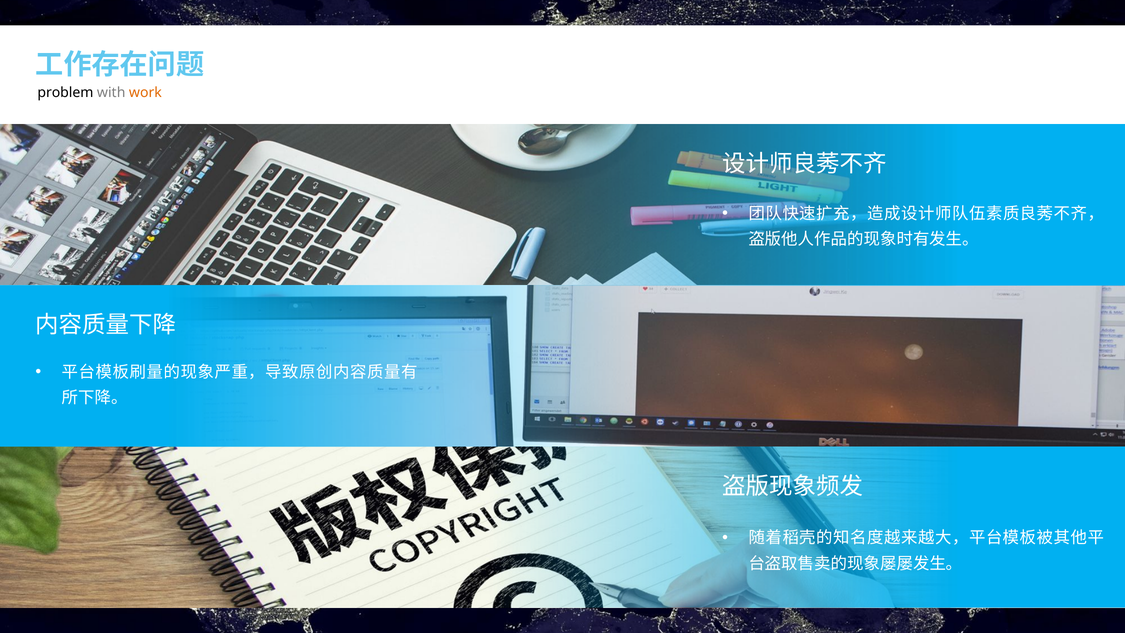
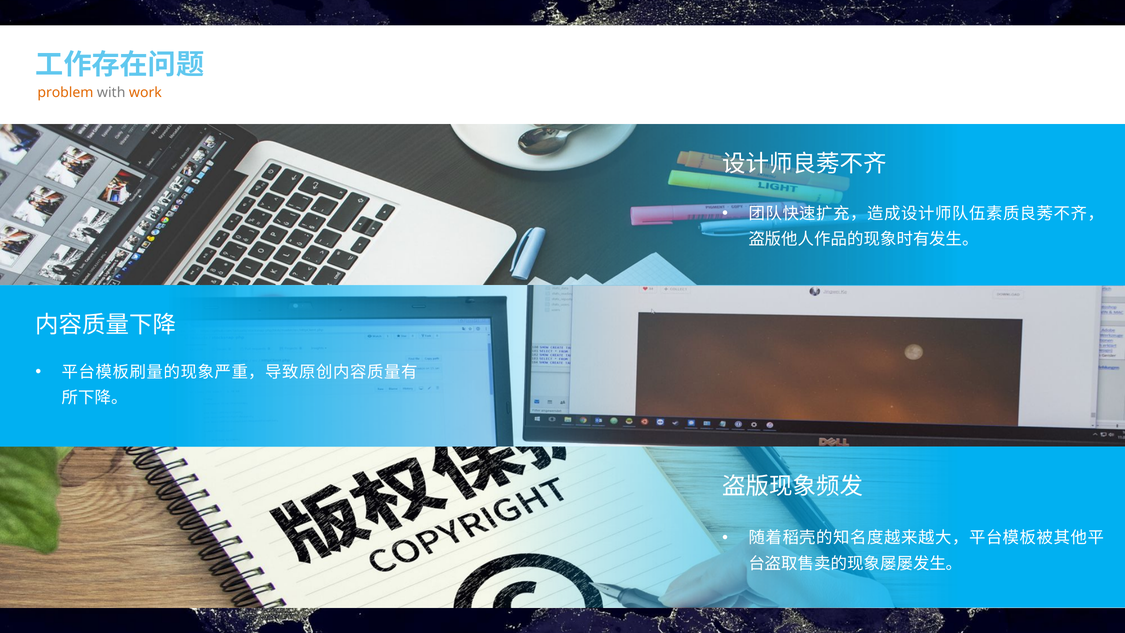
problem colour: black -> orange (65, 93)
